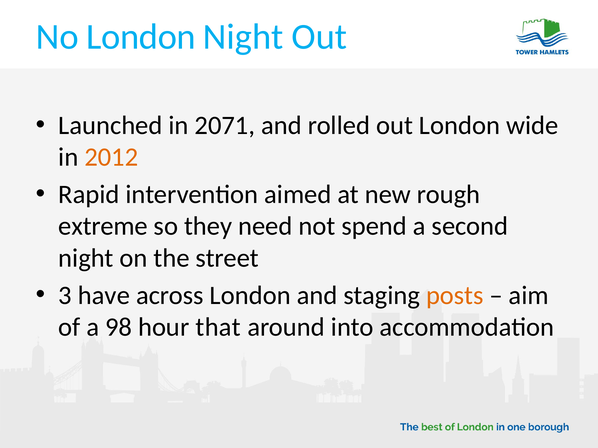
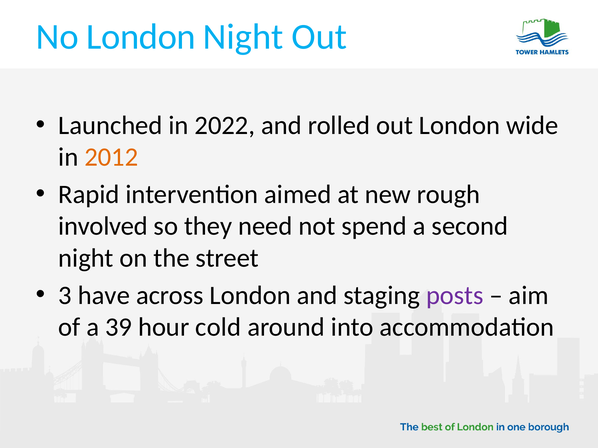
2071: 2071 -> 2022 (225, 125)
extreme: extreme -> involved (103, 226)
posts colour: orange -> purple (455, 296)
98: 98 -> 39 (119, 327)
that: that -> cold (218, 327)
